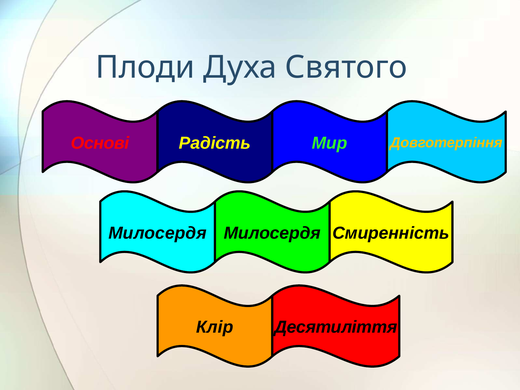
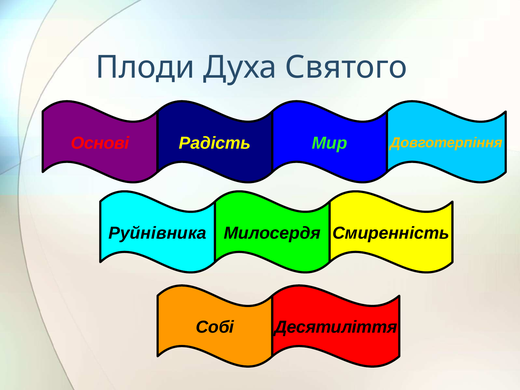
Милосердя: Милосердя -> Руйнівника (157, 233)
Клір: Клір -> Собі (215, 327)
